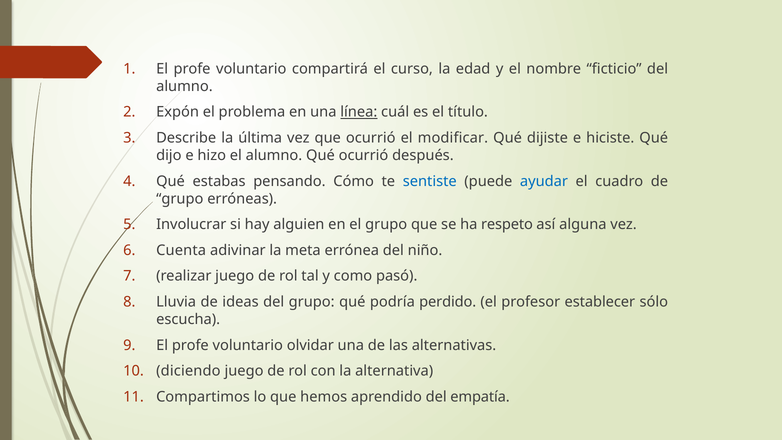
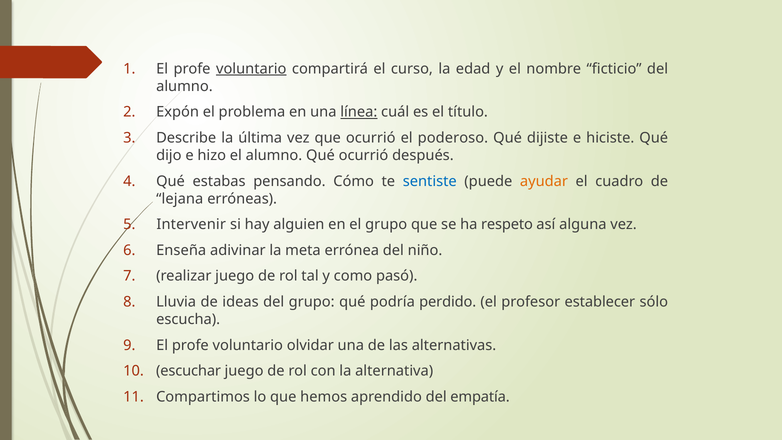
voluntario underline: none -> present (251, 69)
modificar: modificar -> poderoso (453, 138)
ayudar colour: blue -> orange (544, 181)
grupo: grupo -> lejana (180, 199)
Involucrar: Involucrar -> Intervenir (191, 225)
Cuenta: Cuenta -> Enseña (181, 250)
diciendo: diciendo -> escuchar (189, 371)
